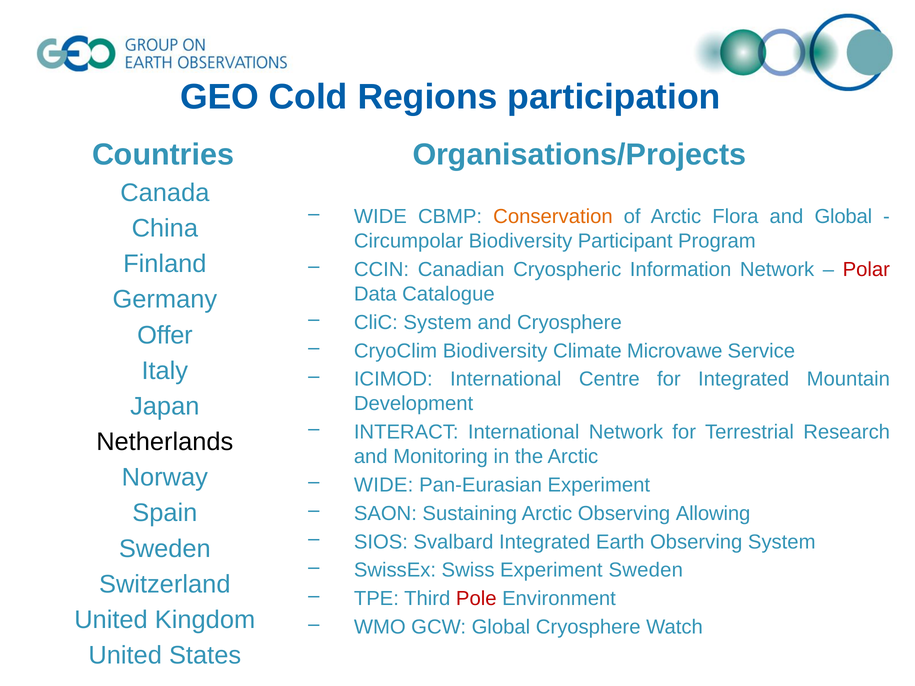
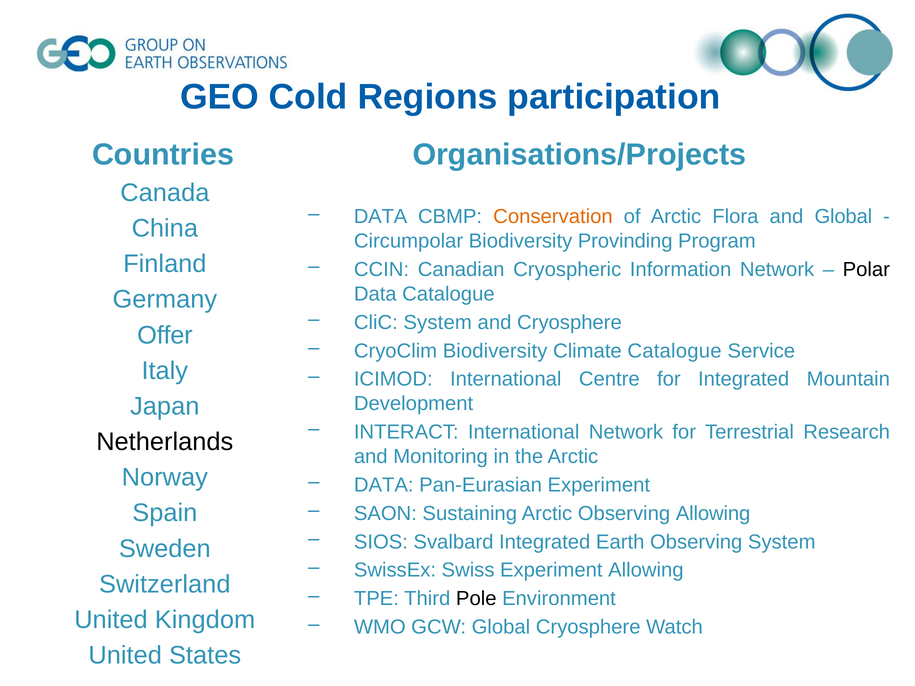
WIDE: WIDE -> DATA (381, 217)
Participant: Participant -> Provinding (625, 241)
Polar colour: red -> black (866, 270)
Climate Microvawe: Microvawe -> Catalogue (675, 351)
WIDE: WIDE -> DATA (384, 485)
Experiment Sweden: Sweden -> Allowing (646, 571)
Pole colour: red -> black (476, 599)
